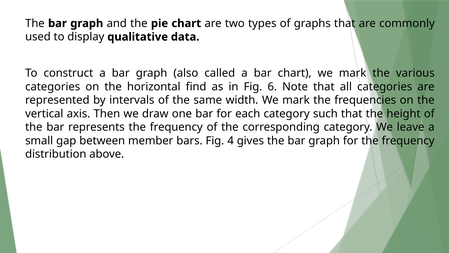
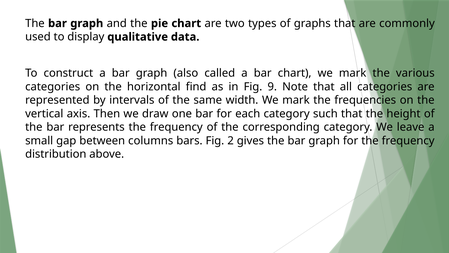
6: 6 -> 9 (272, 87)
member: member -> columns (151, 140)
4: 4 -> 2 (231, 140)
